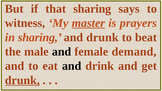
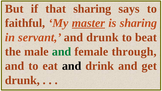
witness: witness -> faithful (25, 23)
is prayers: prayers -> sharing (138, 23)
in sharing: sharing -> servant (40, 37)
and colour: black -> green (62, 52)
demand: demand -> through (134, 52)
drunk underline: present -> none (22, 80)
